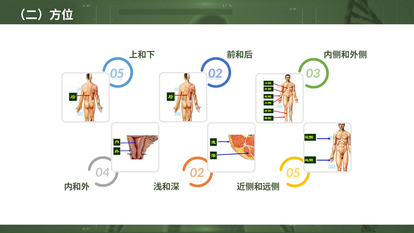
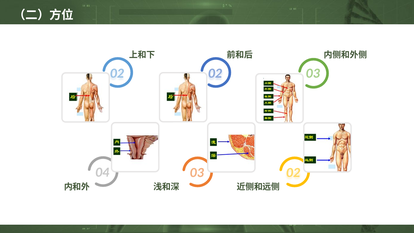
5: 5 -> 2 (120, 73)
2: 2 -> 3 (200, 173)
5: 5 -> 2 (297, 173)
